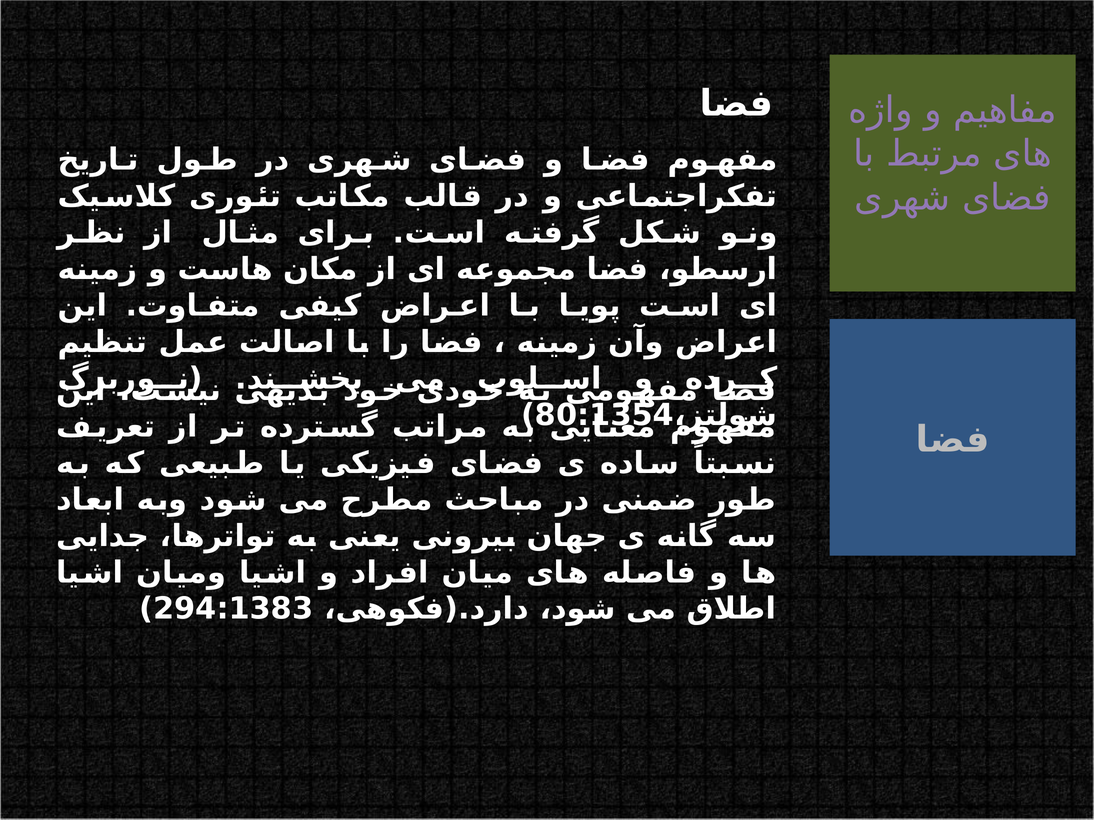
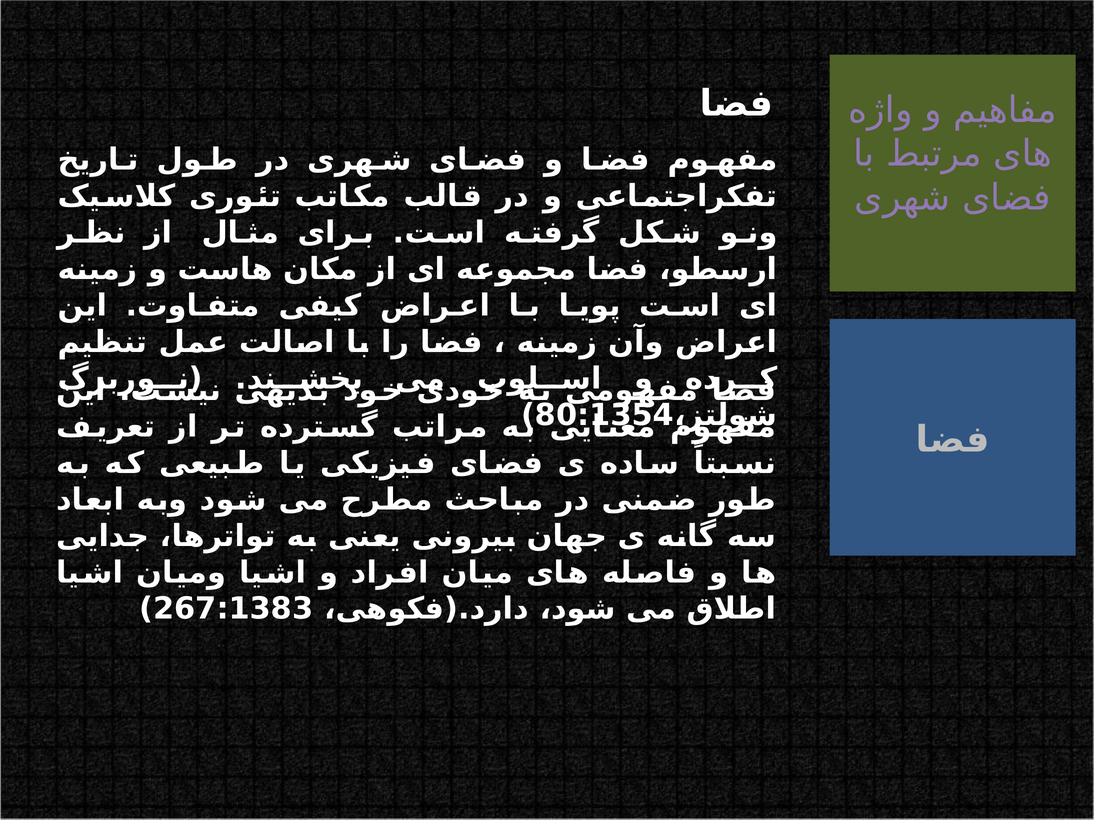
294:1383: 294:1383 -> 267:1383 (233, 609)
